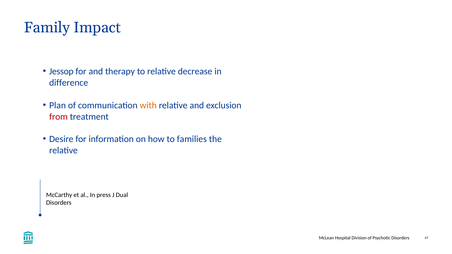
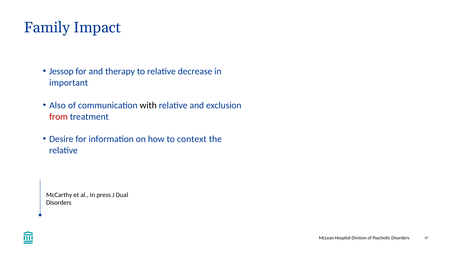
difference: difference -> important (69, 83)
Plan: Plan -> Also (58, 105)
with colour: orange -> black (148, 105)
families: families -> context (192, 139)
